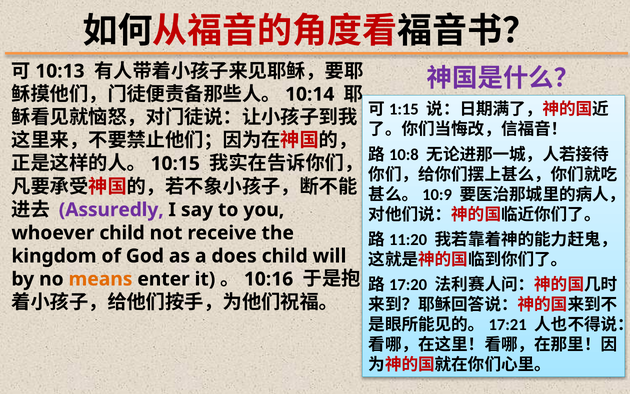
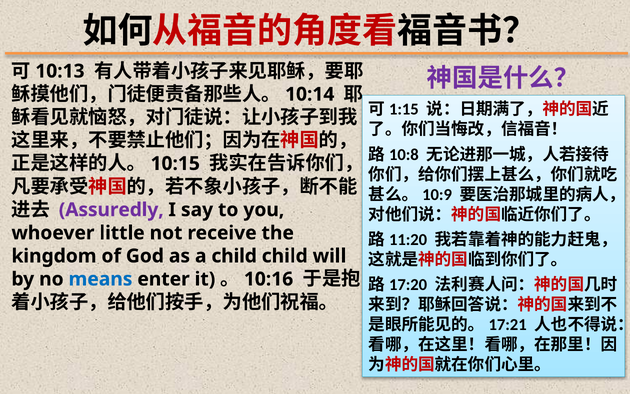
whoever child: child -> little (122, 233)
a does: does -> child (234, 256)
means colour: orange -> blue (100, 279)
